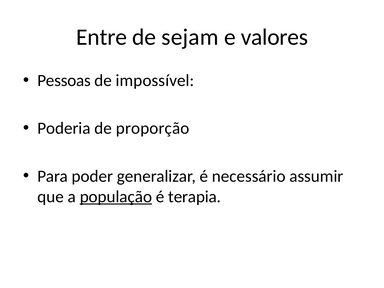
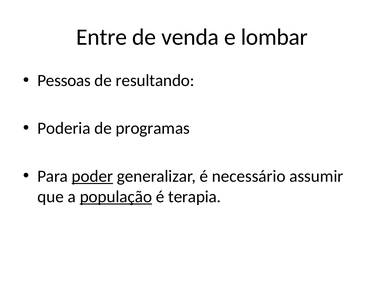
sejam: sejam -> venda (190, 37)
valores: valores -> lombar (274, 37)
impossível: impossível -> resultando (155, 81)
proporção: proporção -> programas (153, 128)
poder underline: none -> present (92, 176)
